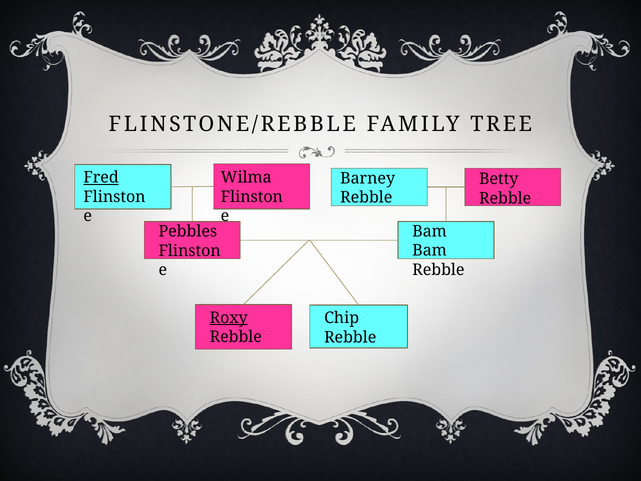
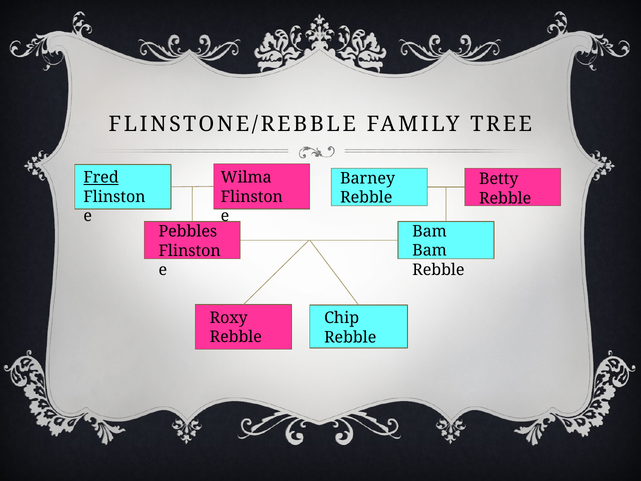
Roxy underline: present -> none (229, 318)
